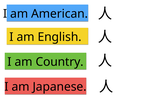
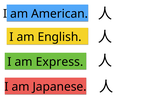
Country: Country -> Express (59, 62)
